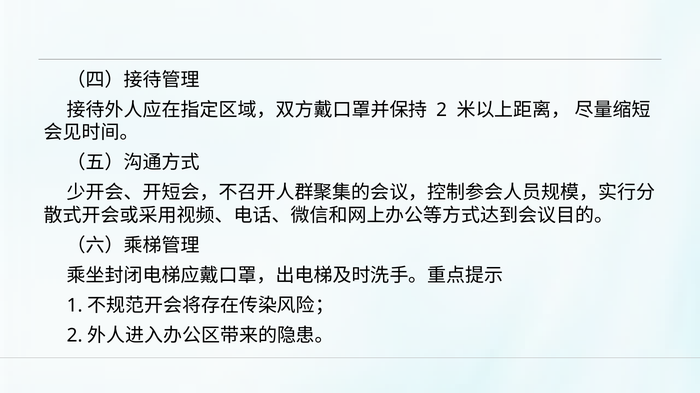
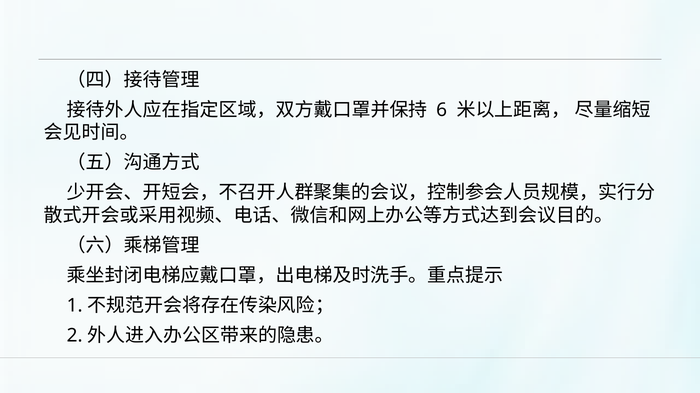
2: 2 -> 6 (442, 110)
